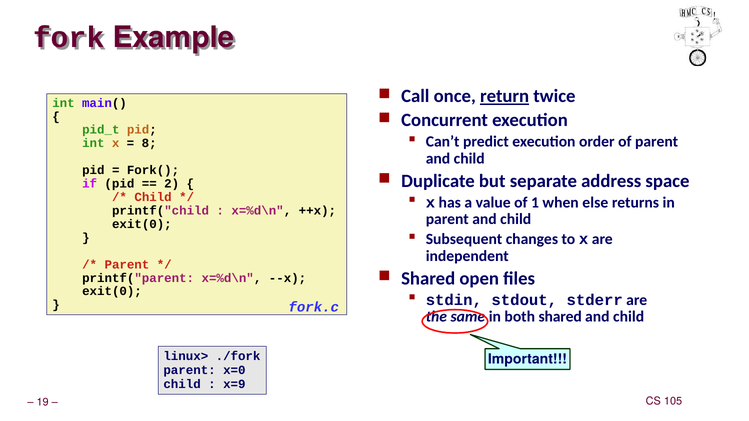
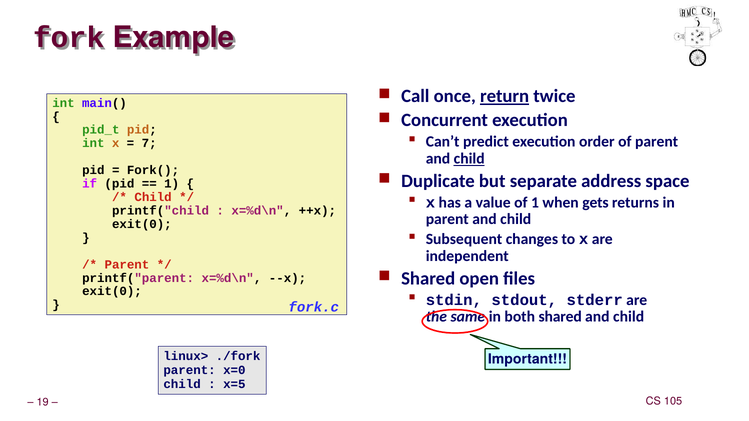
8: 8 -> 7 (149, 143)
child underline: none -> present (469, 159)
2: 2 -> 1 (172, 184)
else: else -> gets (595, 203)
x=9: x=9 -> x=5 (234, 385)
